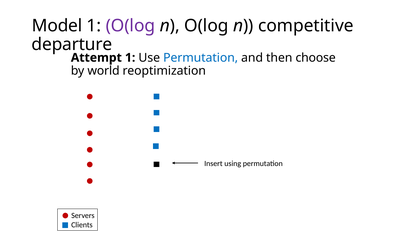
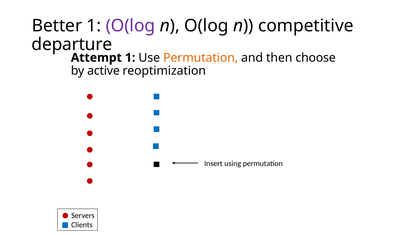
Model: Model -> Better (57, 26)
Permutation colour: blue -> orange (201, 58)
world: world -> active (104, 71)
